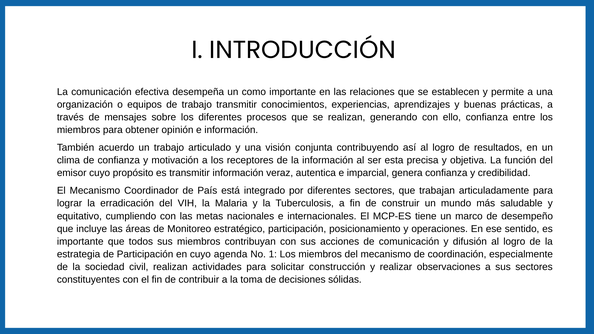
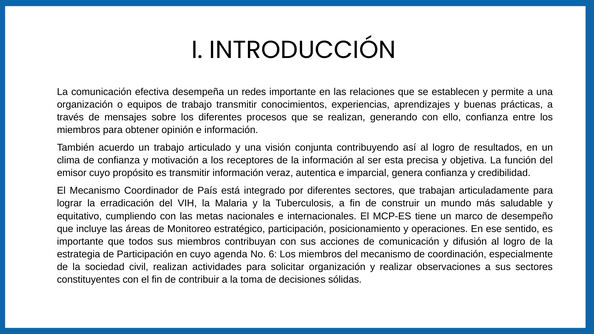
como: como -> redes (254, 92)
1: 1 -> 6 (273, 254)
solicitar construcción: construcción -> organización (337, 267)
